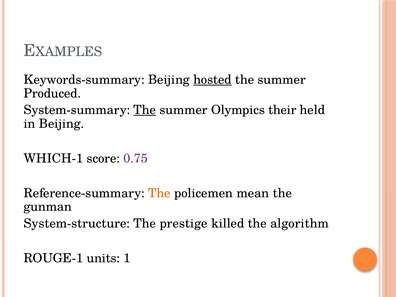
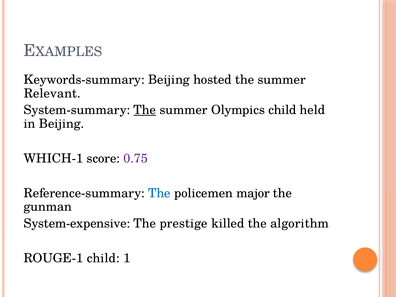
hosted underline: present -> none (212, 80)
Produced: Produced -> Relevant (52, 93)
Olympics their: their -> child (282, 110)
The colour: orange -> blue (159, 193)
mean: mean -> major (253, 193)
System-structure: System-structure -> System-expensive (77, 223)
ROUGE-1 units: units -> child (103, 258)
